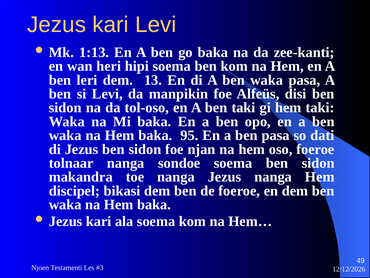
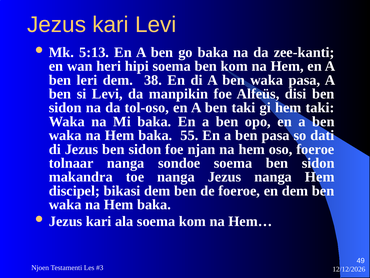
1:13: 1:13 -> 5:13 (94, 52)
13: 13 -> 38 (153, 80)
95: 95 -> 55 (189, 135)
